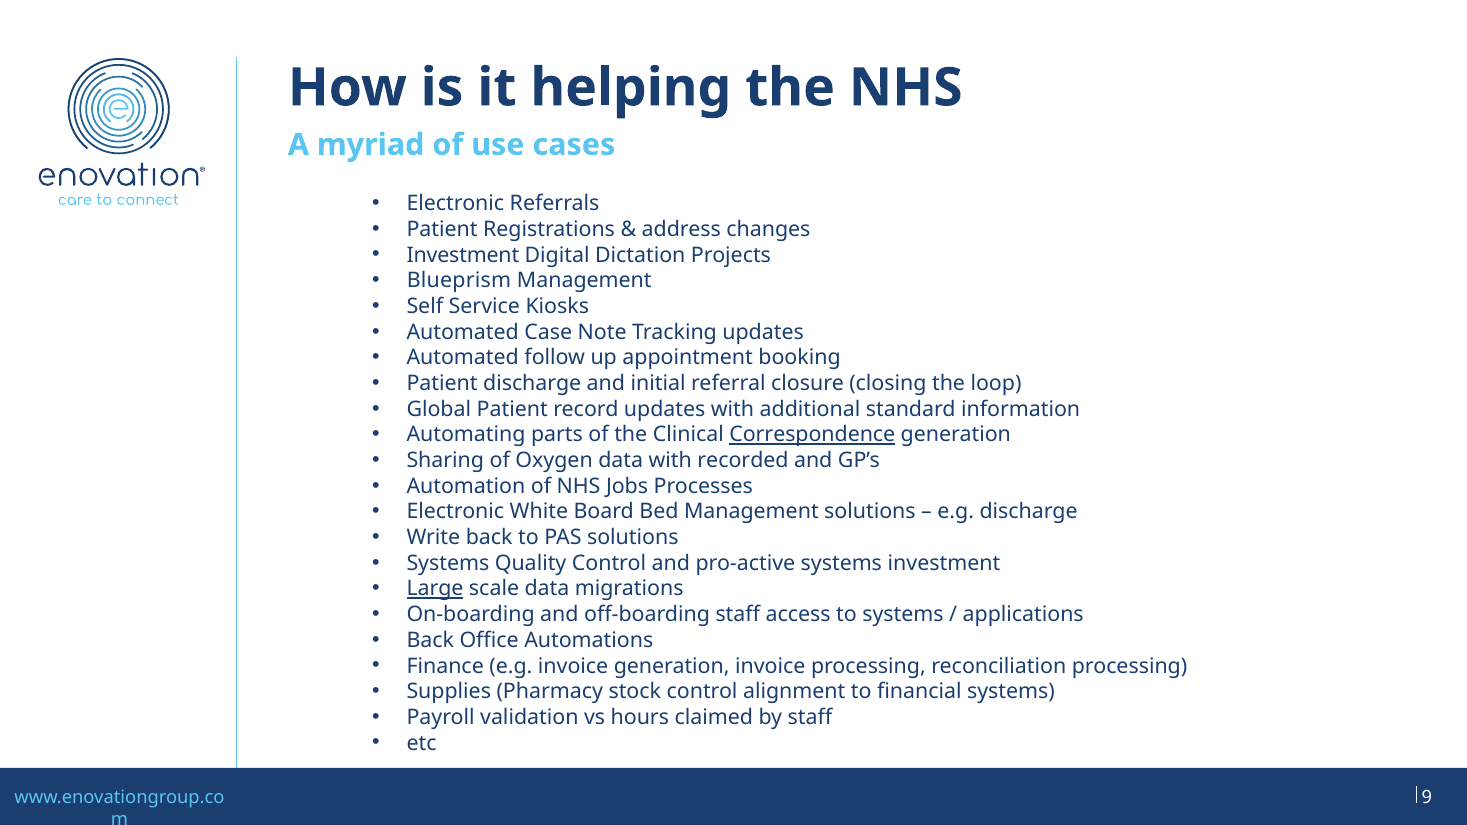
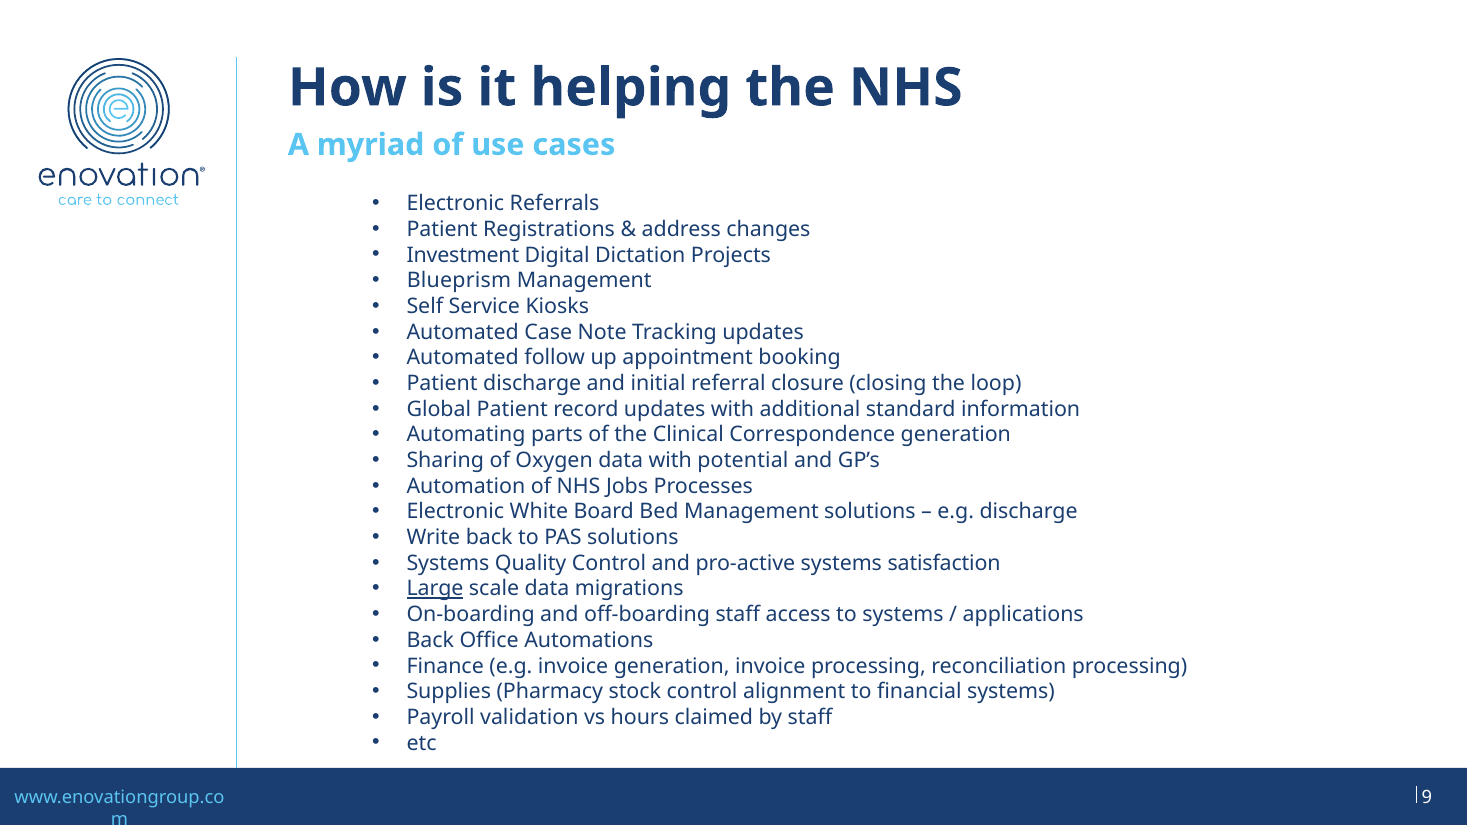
Correspondence underline: present -> none (812, 435)
recorded: recorded -> potential (743, 461)
systems investment: investment -> satisfaction (944, 563)
